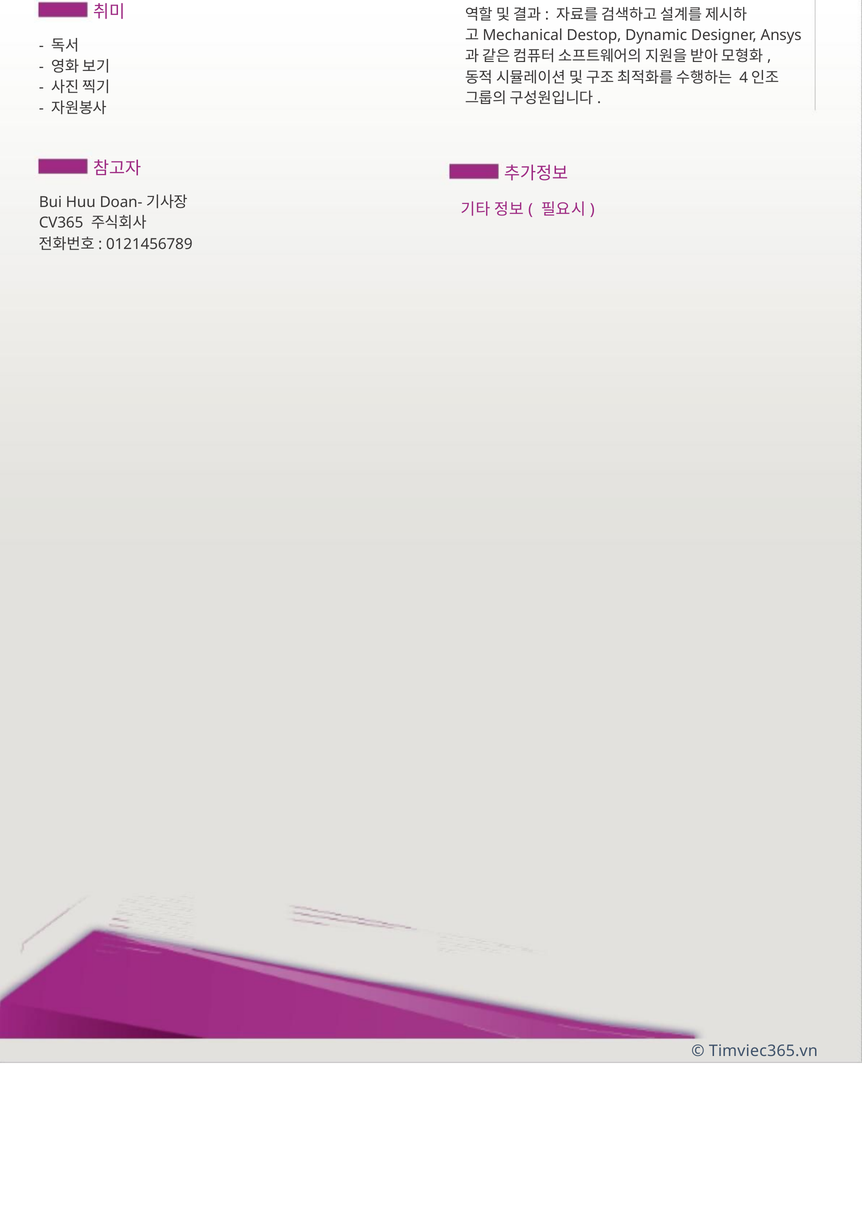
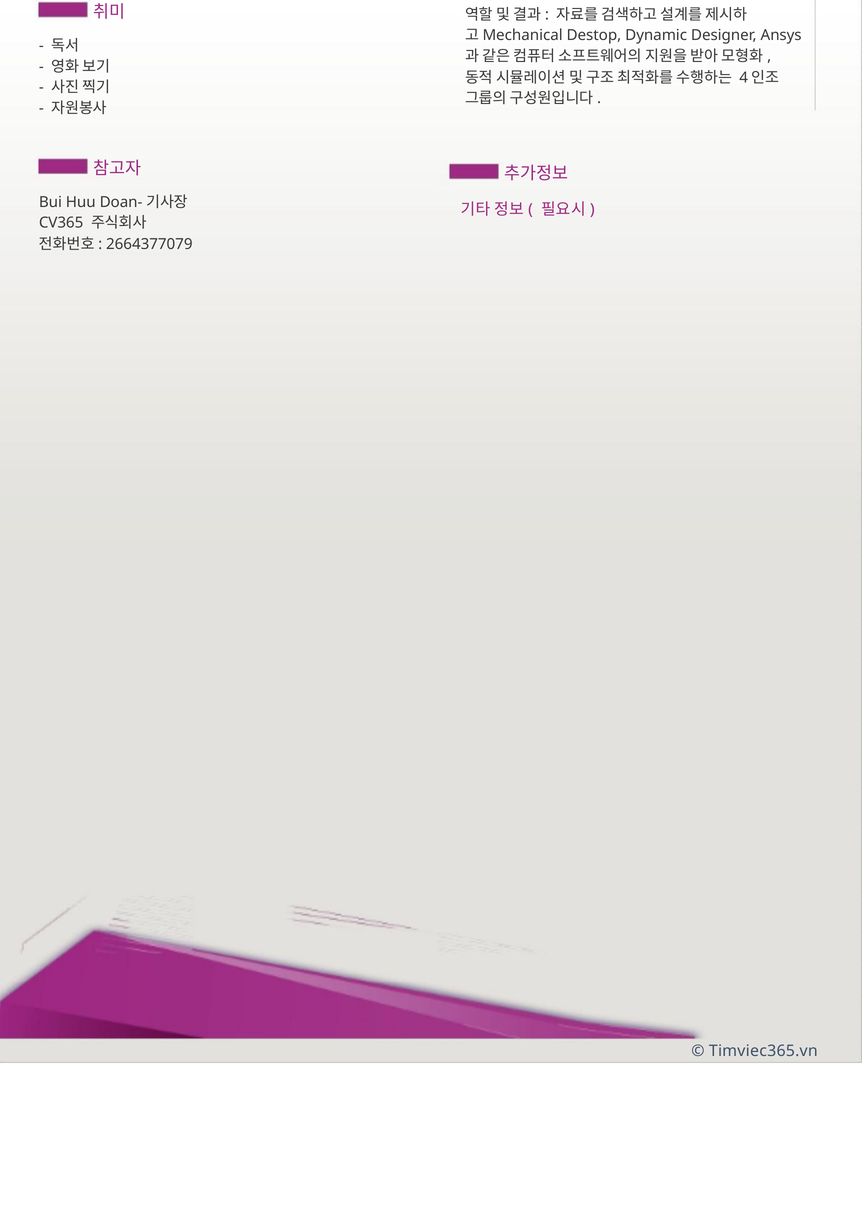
0121456789: 0121456789 -> 2664377079 (149, 244)
